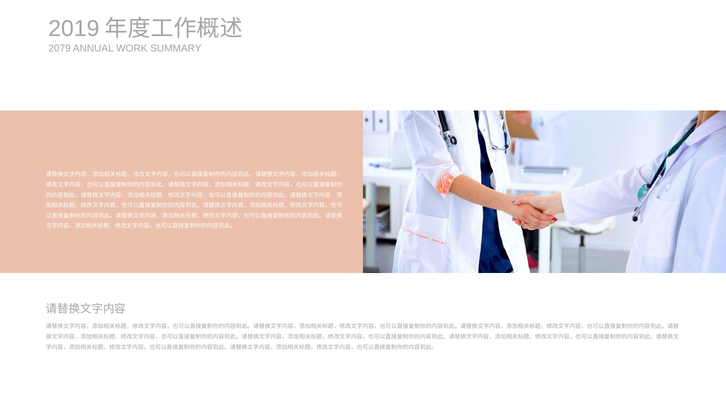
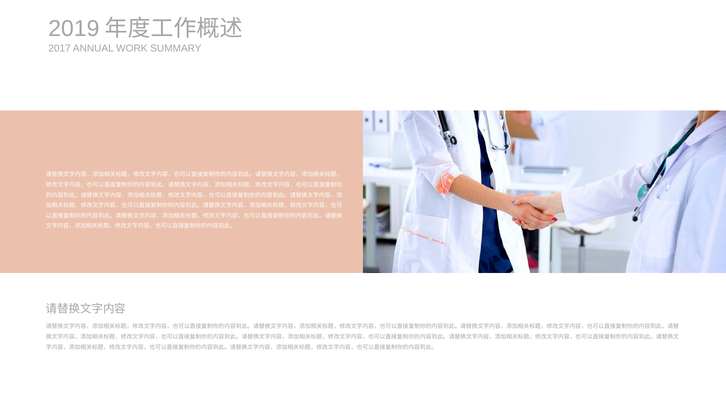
2079: 2079 -> 2017 (60, 49)
